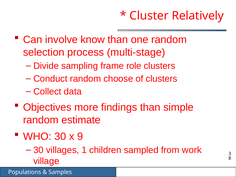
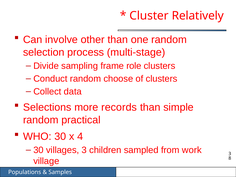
know: know -> other (93, 40)
Objectives: Objectives -> Selections (47, 107)
findings: findings -> records (119, 107)
estimate: estimate -> practical (81, 120)
9: 9 -> 4 (80, 136)
villages 1: 1 -> 3 (84, 150)
